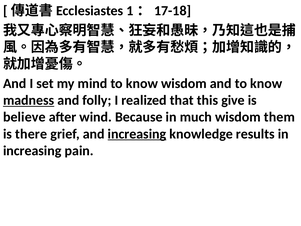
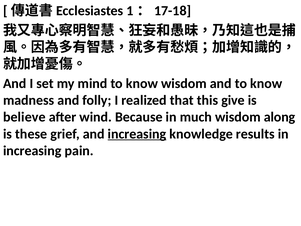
madness underline: present -> none (29, 100)
them: them -> along (280, 117)
there: there -> these (31, 134)
